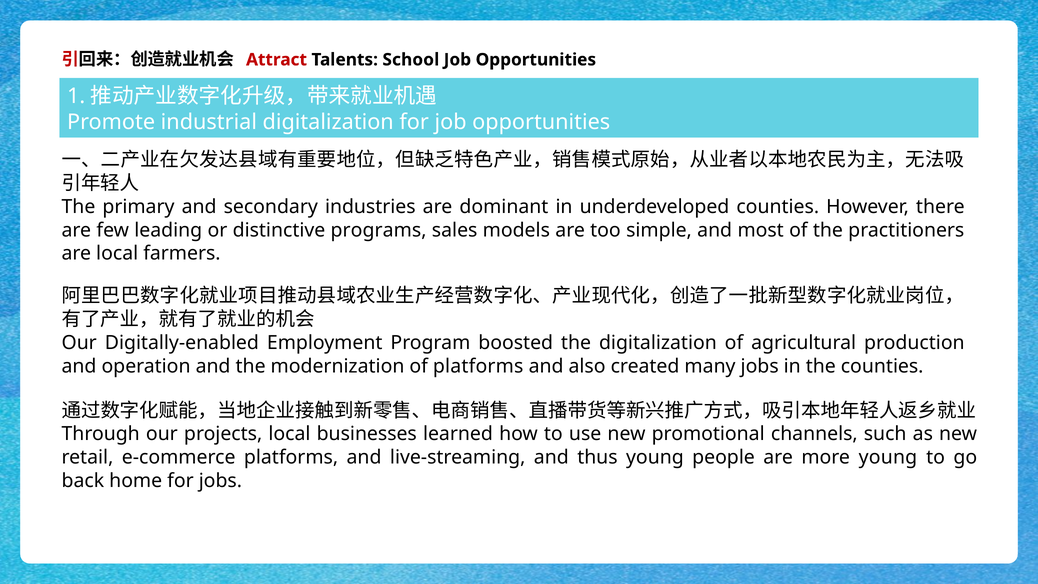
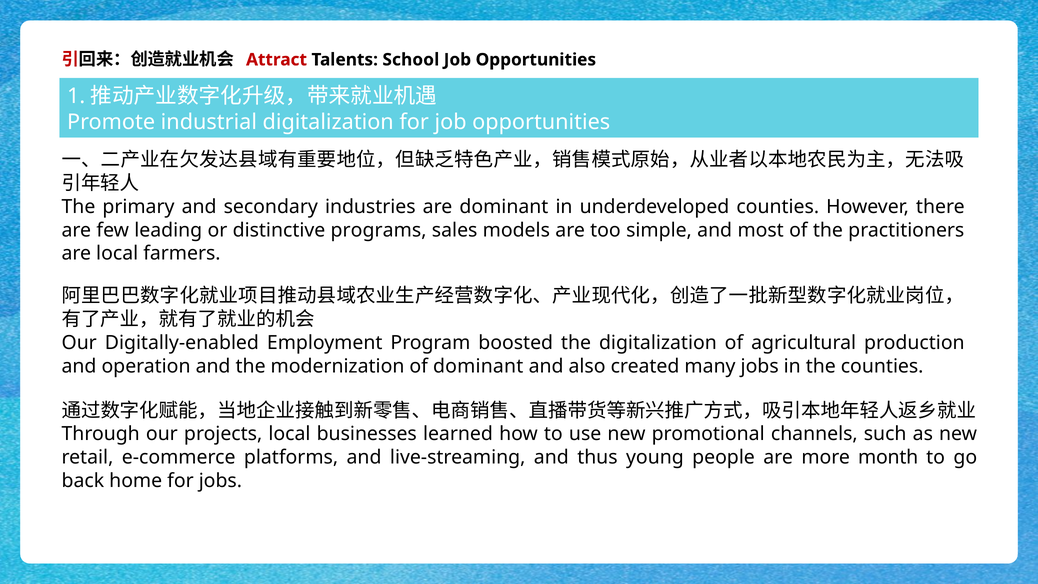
of platforms: platforms -> dominant (478, 366)
more young: young -> month (888, 457)
